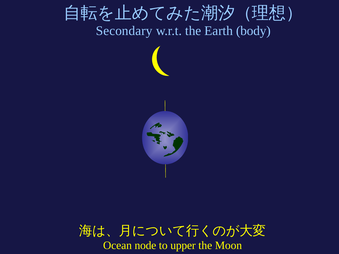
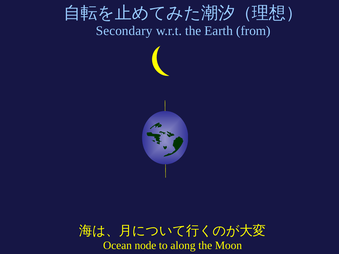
body: body -> from (253, 31)
upper: upper -> along (183, 246)
